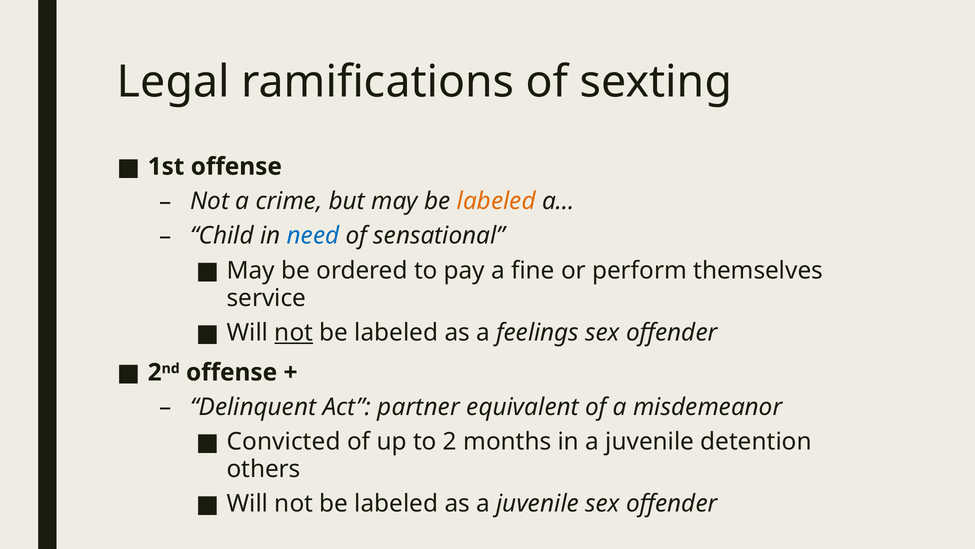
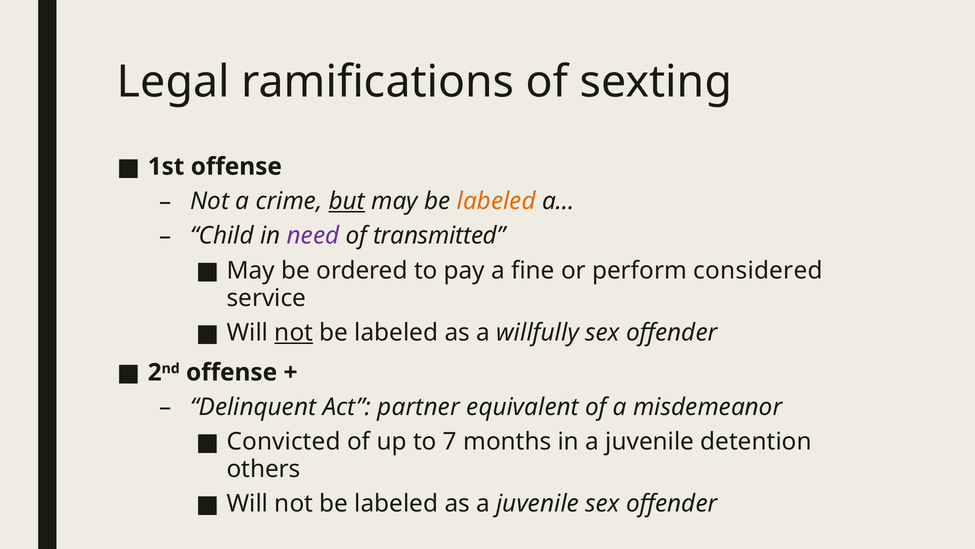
but underline: none -> present (347, 201)
need colour: blue -> purple (313, 236)
sensational: sensational -> transmitted (439, 236)
themselves: themselves -> considered (758, 270)
feelings: feelings -> willfully (538, 332)
to 2: 2 -> 7 (450, 441)
